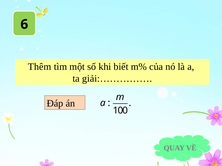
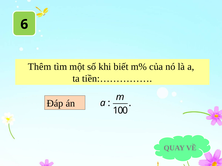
giải:……………: giải:…………… -> tiền:…………… (117, 79)
